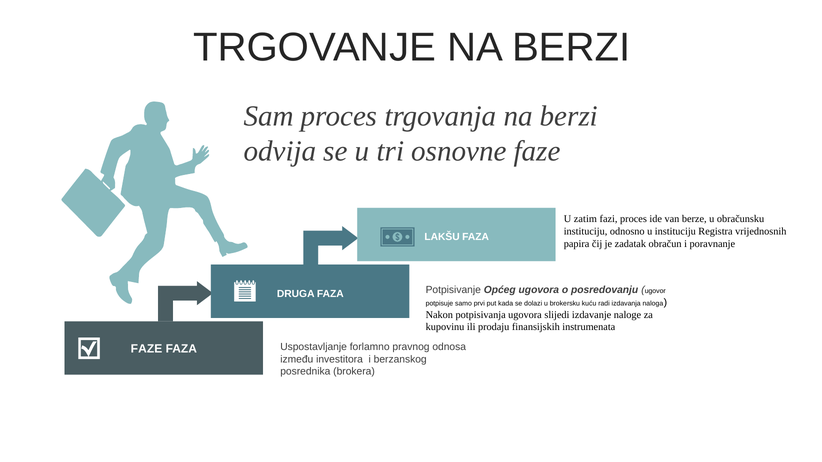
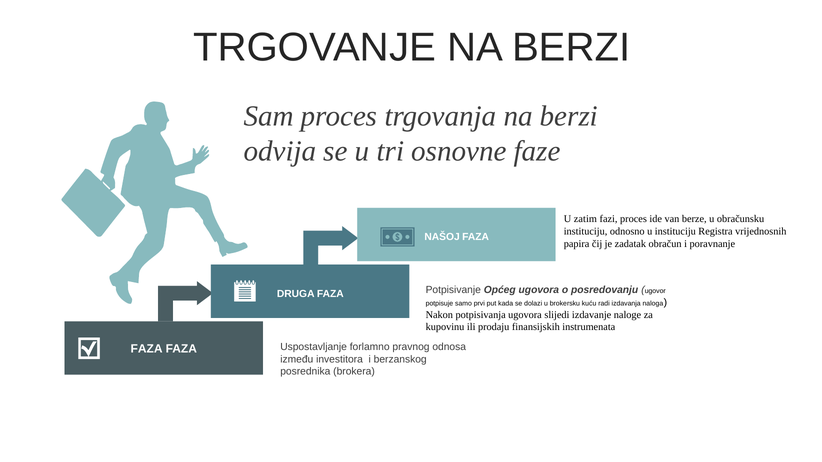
LAKŠU: LAKŠU -> NAŠOJ (442, 237)
FAZE: FAZE -> FAZA (147, 349)
